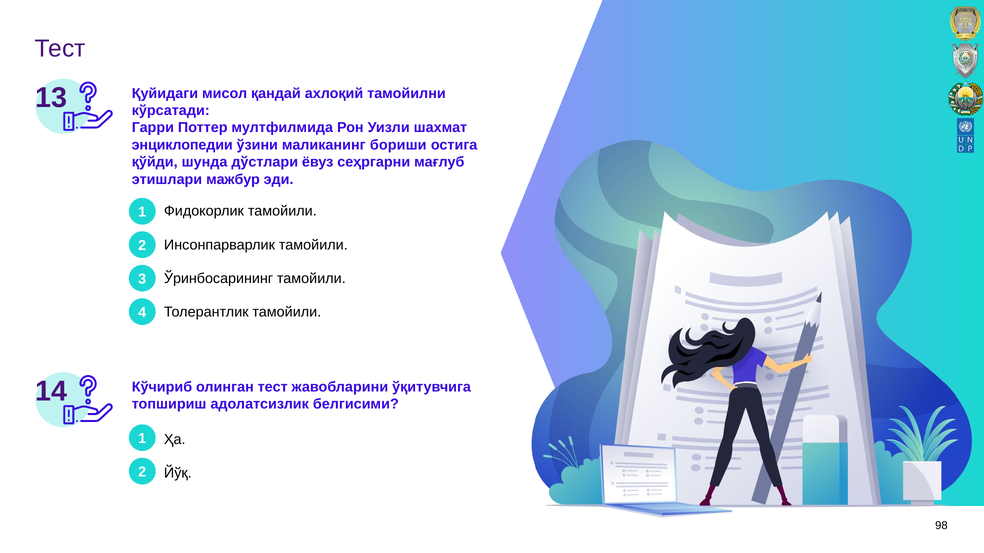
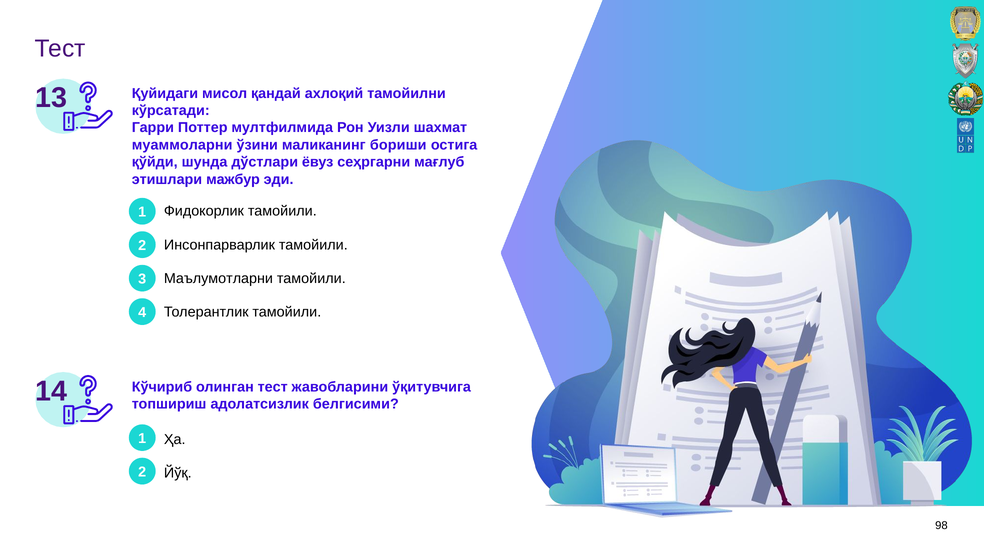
энциклопедии: энциклопедии -> муаммоларни (182, 145)
Ўринбосарининг: Ўринбосарининг -> Маълумотларни (218, 279)
